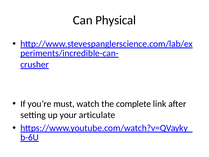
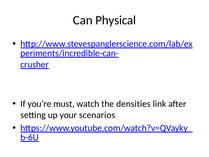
complete: complete -> densities (133, 104)
articulate: articulate -> scenarios (97, 115)
